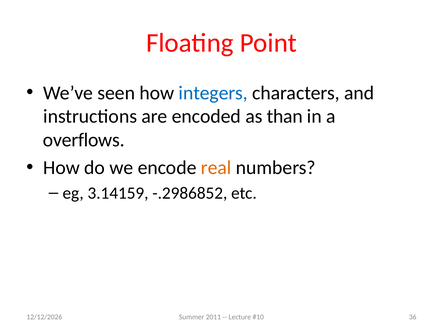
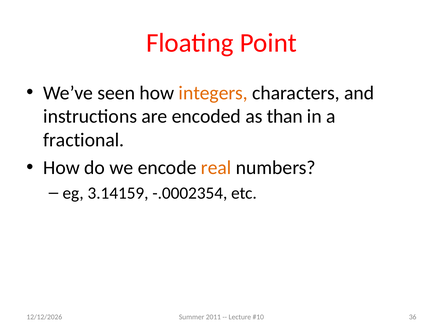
integers colour: blue -> orange (213, 93)
overflows: overflows -> fractional (84, 140)
-.2986852: -.2986852 -> -.0002354 (190, 193)
